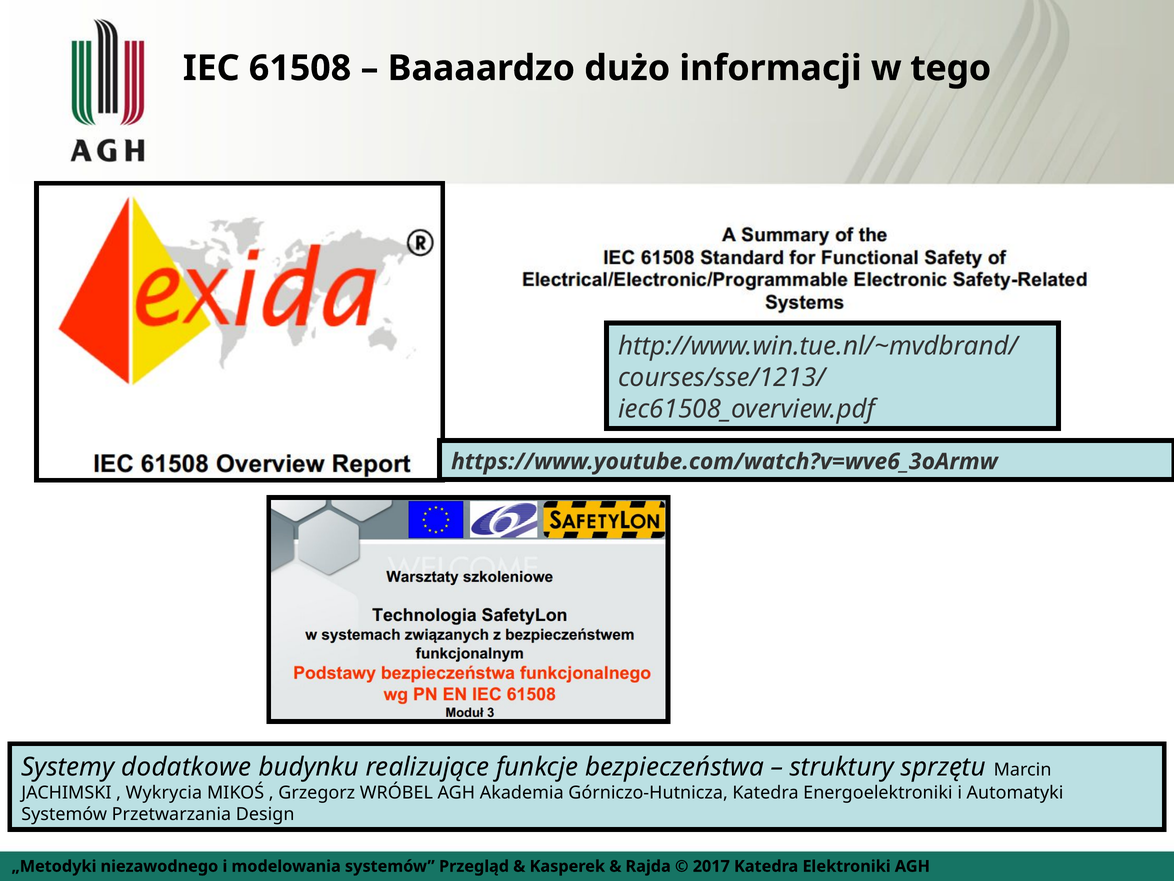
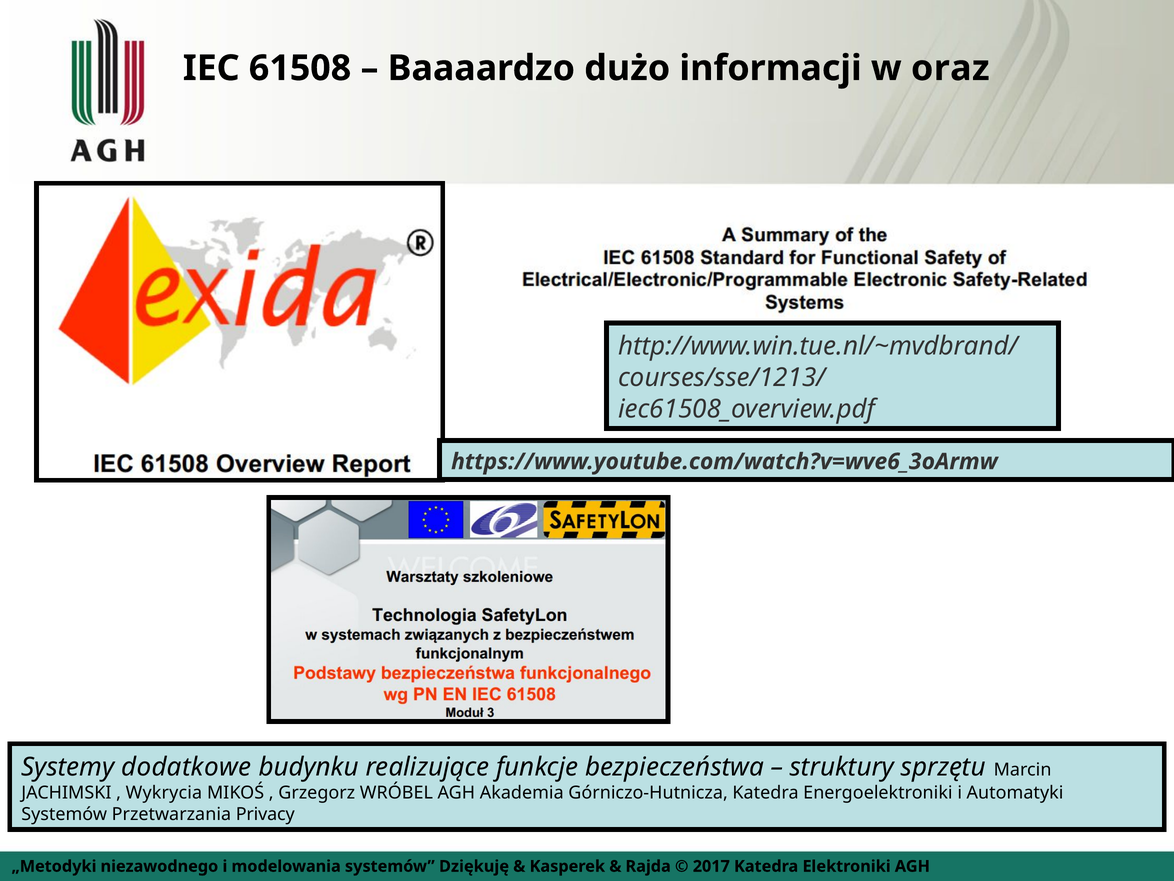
tego: tego -> oraz (950, 68)
Design: Design -> Privacy (265, 814)
Przegląd: Przegląd -> Dziękuję (474, 866)
